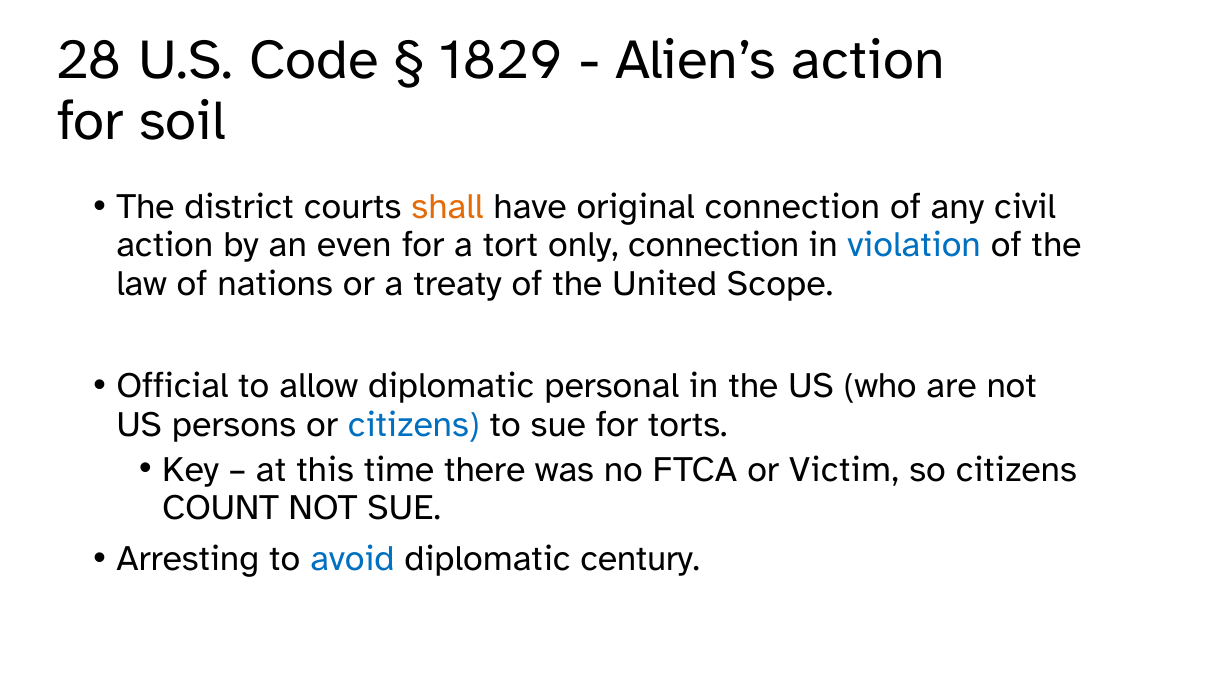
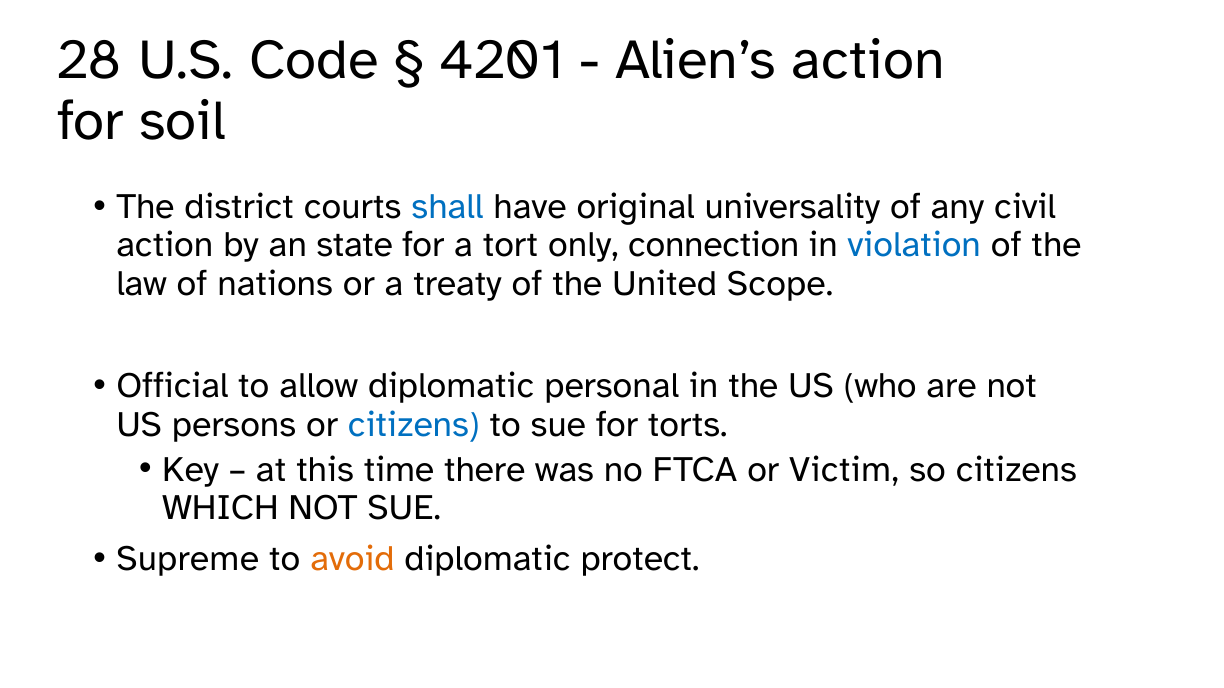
1829: 1829 -> 4201 (502, 60)
shall colour: orange -> blue (448, 207)
original connection: connection -> universality (792, 207)
even: even -> state (355, 245)
COUNT: COUNT -> WHICH (220, 508)
Arresting: Arresting -> Supreme (188, 559)
avoid colour: blue -> orange (352, 559)
century: century -> protect (640, 559)
